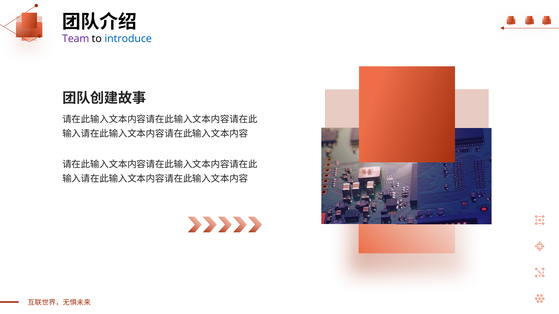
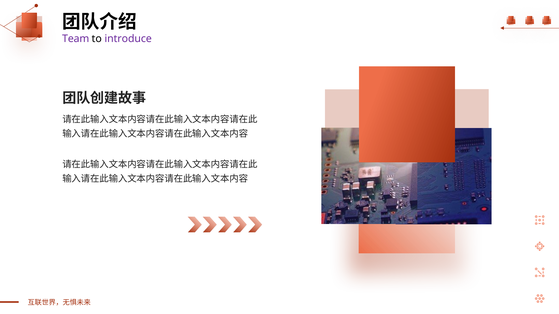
introduce colour: blue -> purple (128, 39)
